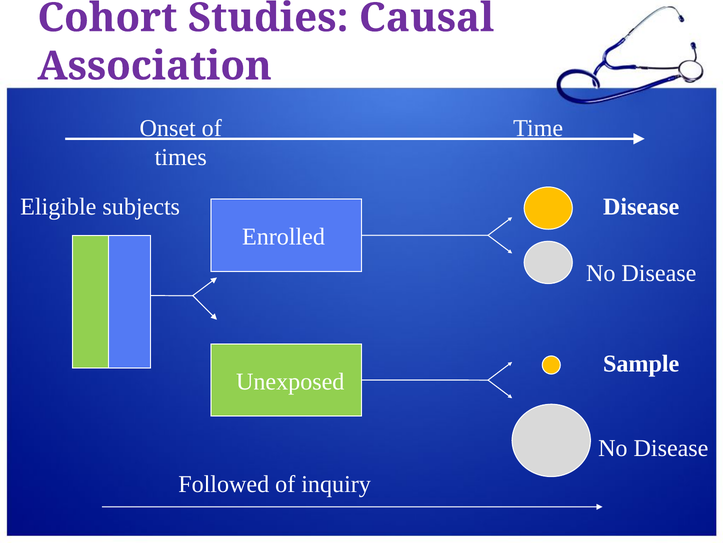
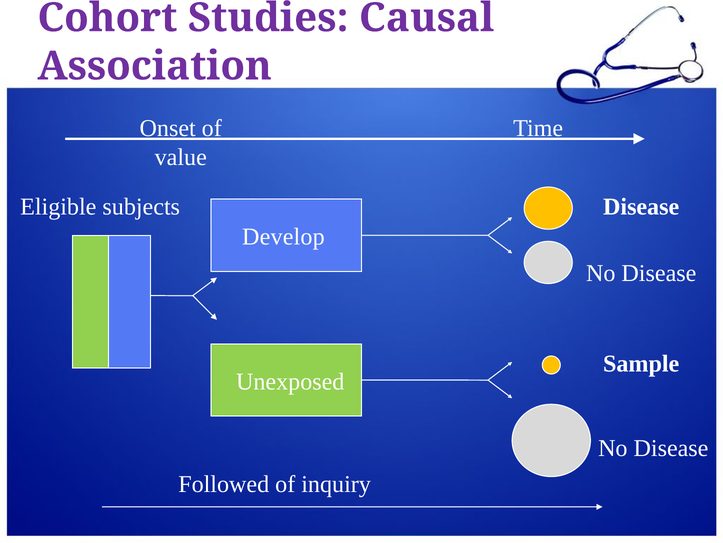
times: times -> value (181, 157)
Enrolled: Enrolled -> Develop (283, 237)
